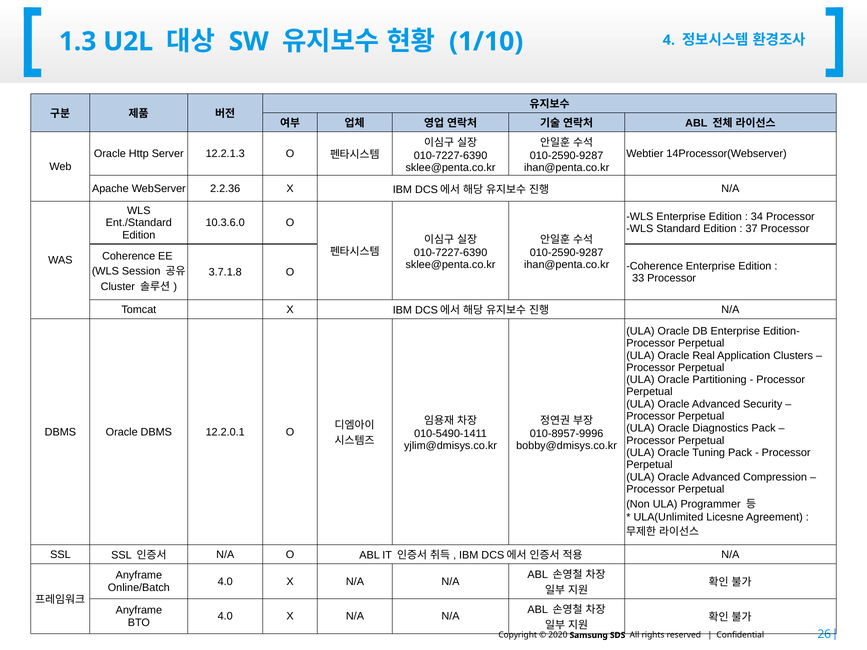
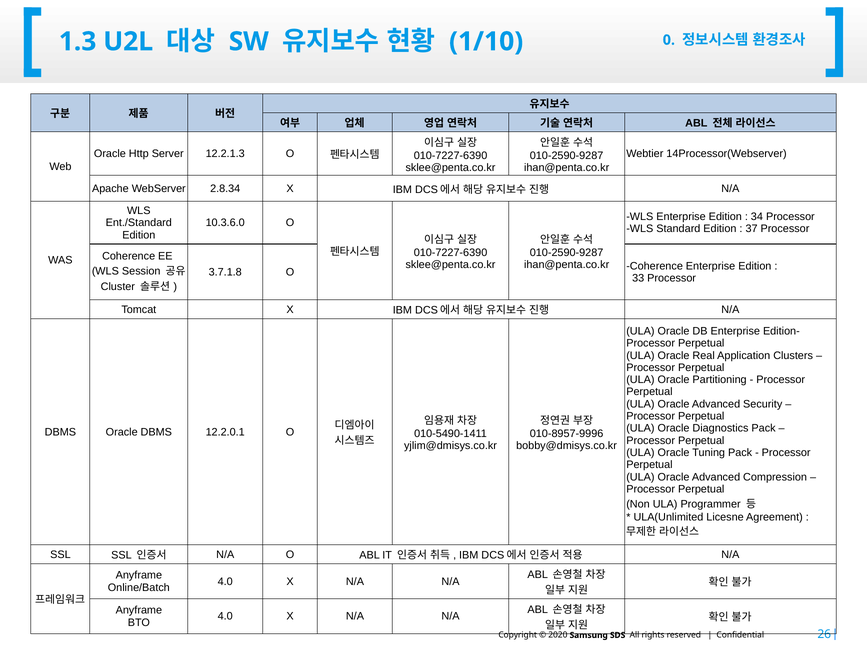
4: 4 -> 0 (669, 40)
2.2.36: 2.2.36 -> 2.8.34 (225, 189)
